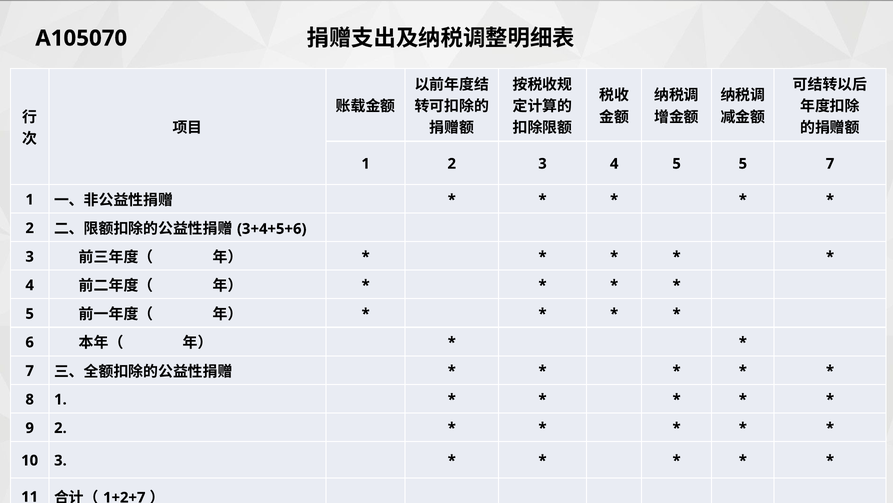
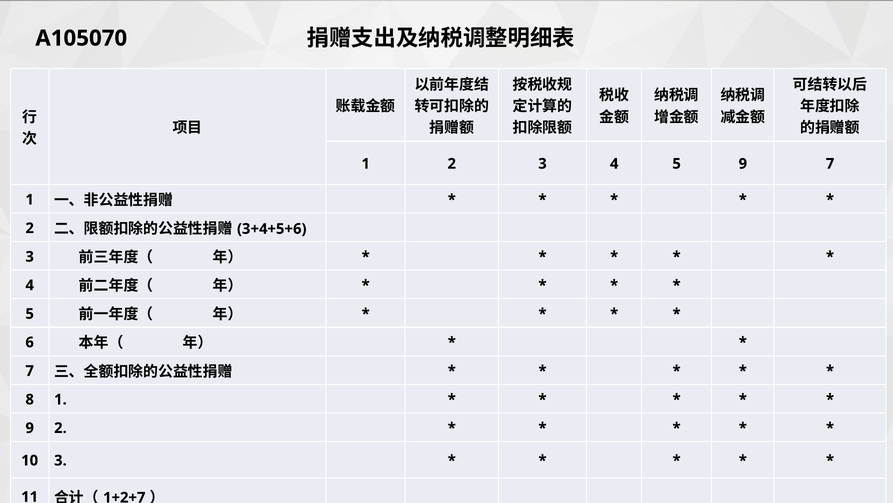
5 5: 5 -> 9 (743, 164)
